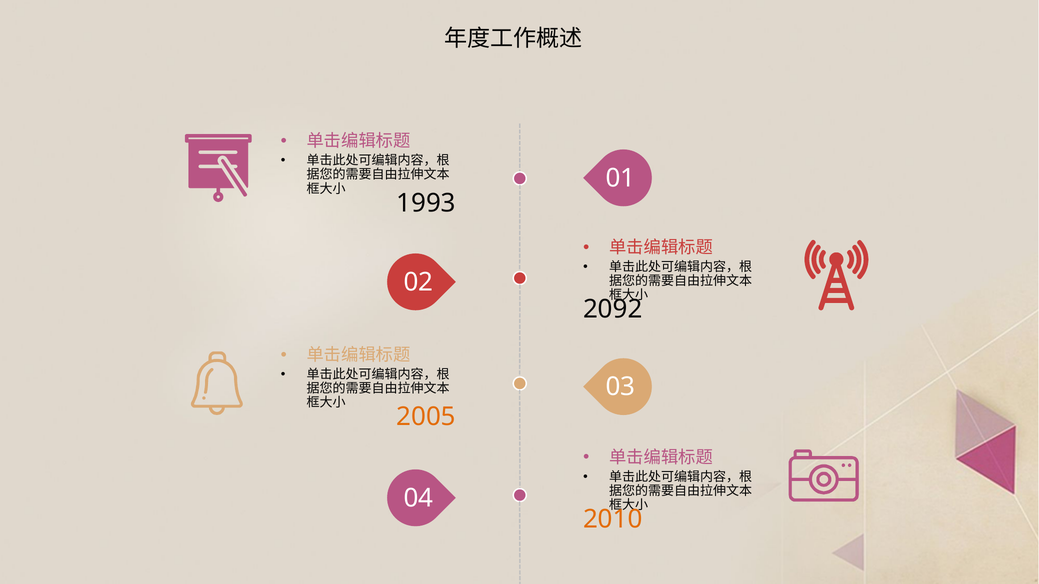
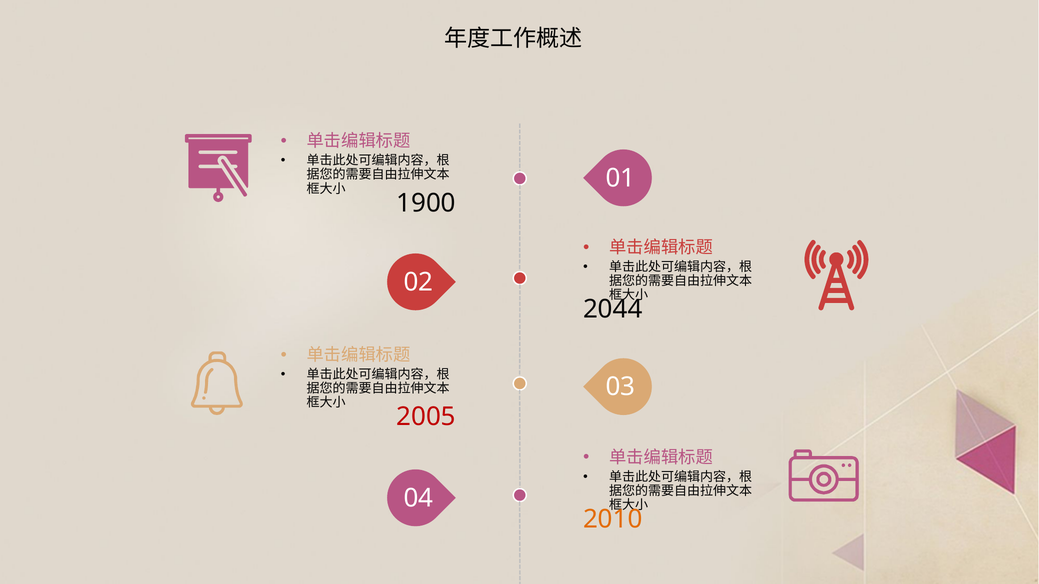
1993: 1993 -> 1900 (426, 203)
2092: 2092 -> 2044 (613, 310)
2005 colour: orange -> red (426, 417)
